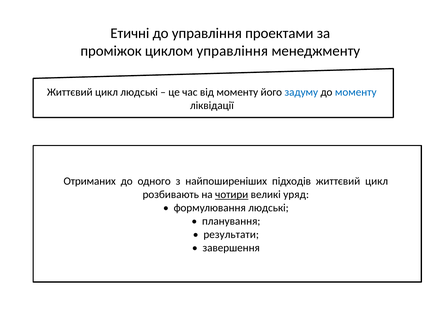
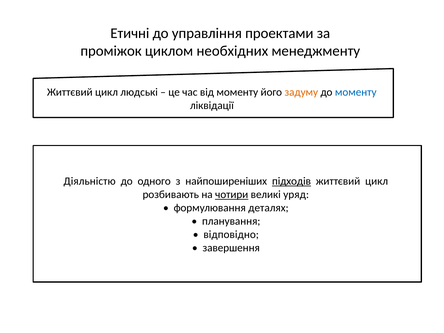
циклом управління: управління -> необхідних (232, 51)
задуму colour: blue -> orange (301, 92)
Отриманих: Отриманих -> Діяльністю (90, 181)
підходів underline: none -> present (291, 181)
формулювання людські: людські -> деталях (268, 208)
результати: результати -> відповідно (231, 234)
